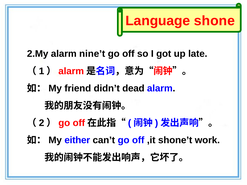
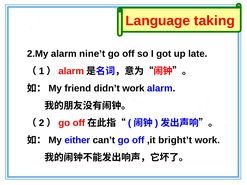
shone: shone -> taking (214, 21)
didn’t dead: dead -> work (133, 89)
shone’t: shone’t -> bright’t (175, 140)
